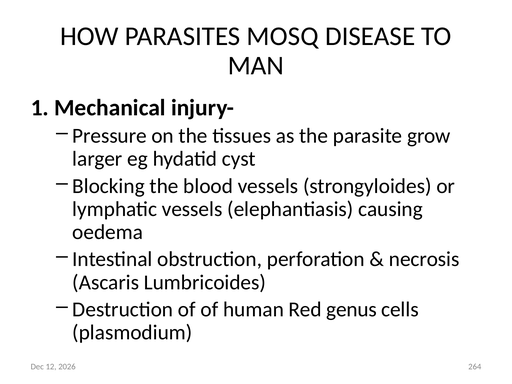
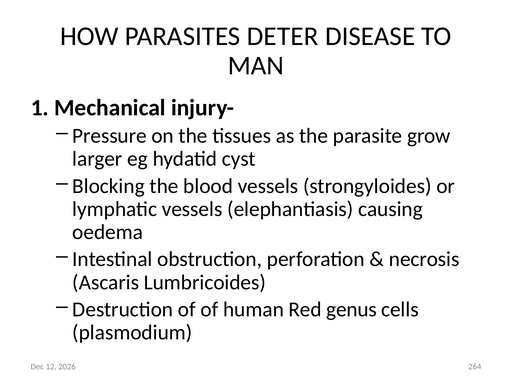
MOSQ: MOSQ -> DETER (283, 36)
